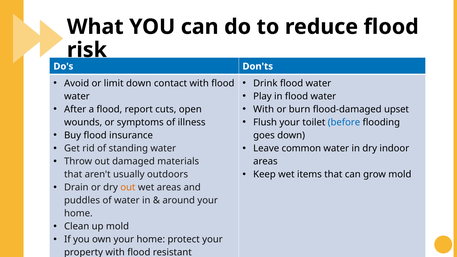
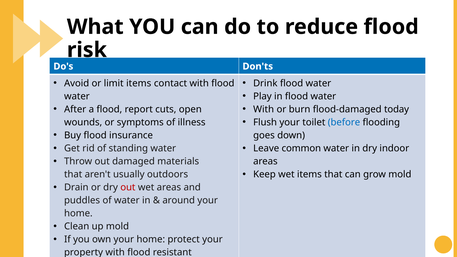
limit down: down -> items (139, 83)
upset: upset -> today (397, 109)
out colour: orange -> red (128, 187)
